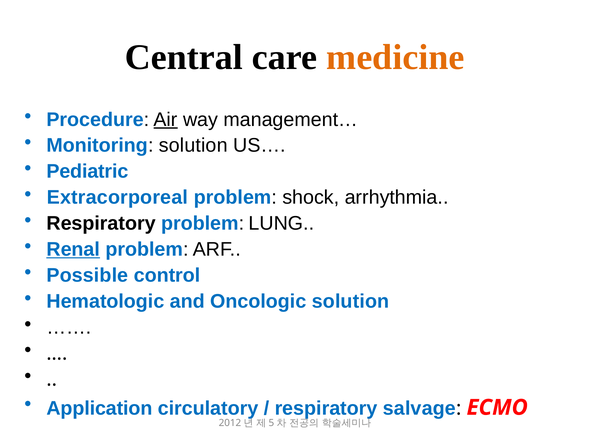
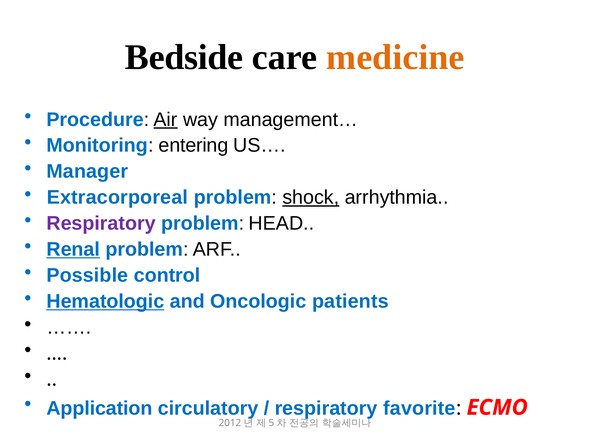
Central: Central -> Bedside (184, 57)
Monitoring solution: solution -> entering (193, 145)
Pediatric: Pediatric -> Manager (87, 171)
shock underline: none -> present (311, 197)
Respiratory colour: black -> purple (101, 223)
LUNG: LUNG -> HEAD (281, 223)
Hematologic underline: none -> present (105, 301)
Oncologic solution: solution -> patients (350, 301)
salvage: salvage -> favorite (419, 408)
